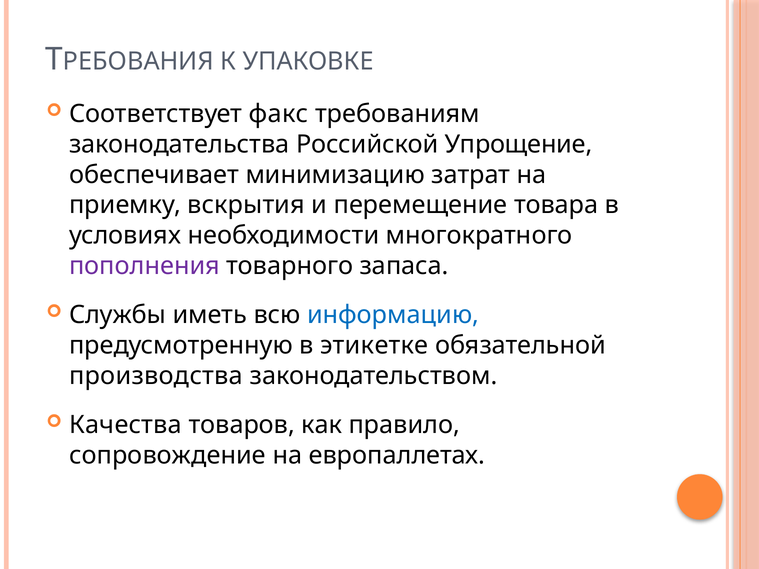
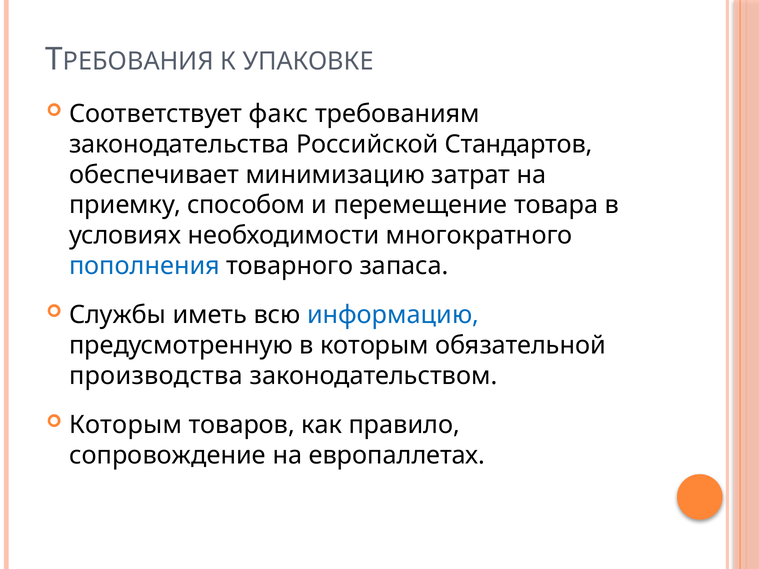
Упрощение: Упрощение -> Стандартов (519, 144)
вскрытия: вскрытия -> способом (246, 205)
пополнения colour: purple -> blue (144, 266)
в этикетке: этикетке -> которым (374, 346)
Качества: Качества -> Которым (125, 425)
